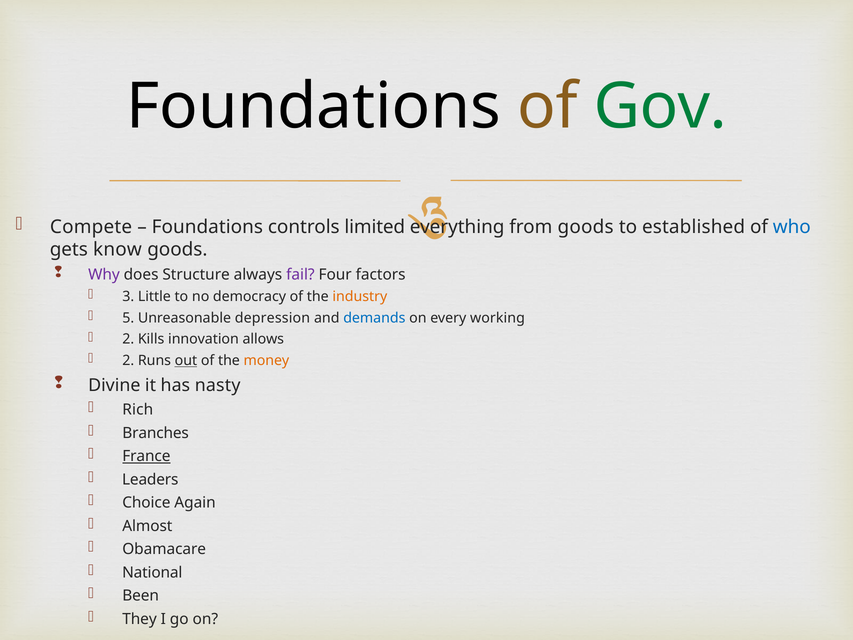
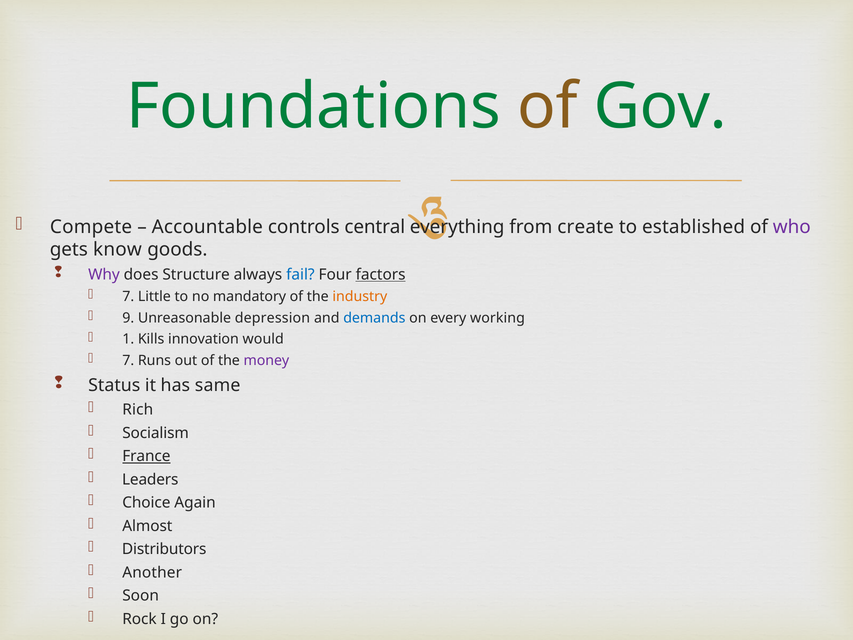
Foundations colour: black -> green (313, 107)
Foundations: Foundations -> Accountable (207, 227)
limited: limited -> central (375, 227)
from goods: goods -> create (586, 227)
who colour: blue -> purple (792, 227)
fail colour: purple -> blue (300, 275)
factors underline: none -> present (381, 275)
3: 3 -> 7 (128, 296)
democracy: democracy -> mandatory (250, 296)
5: 5 -> 9 (128, 318)
2: 2 -> 1 (128, 339)
allows: allows -> would (263, 339)
2: 2 -> 7 (128, 360)
out underline: present -> none (186, 360)
money colour: orange -> purple (266, 360)
Divine: Divine -> Status (114, 385)
nasty: nasty -> same (218, 385)
Branches: Branches -> Socialism (156, 433)
Obamacare: Obamacare -> Distributors (164, 549)
National: National -> Another (152, 572)
Been: Been -> Soon (141, 596)
They: They -> Rock (139, 619)
